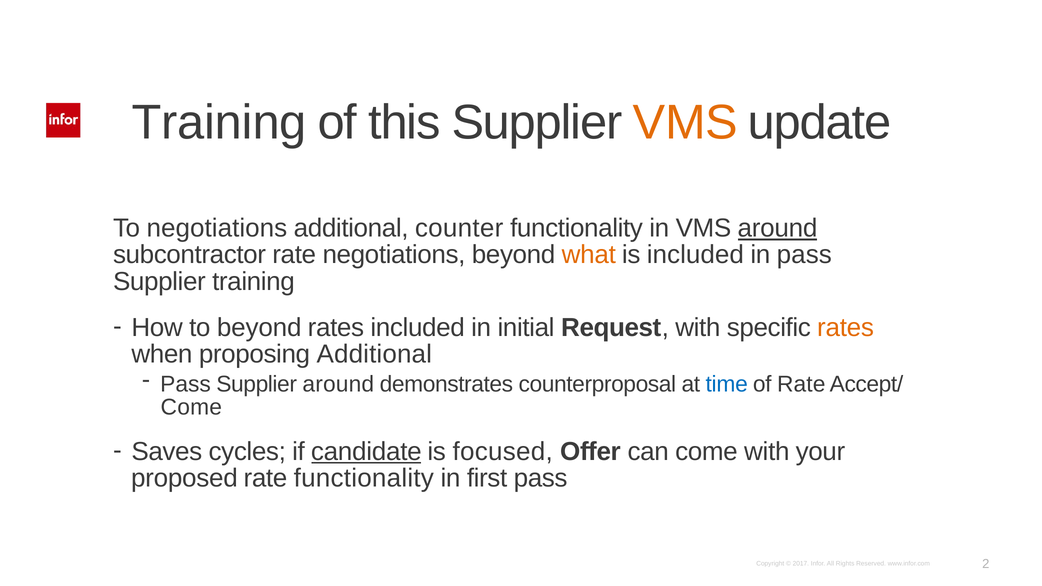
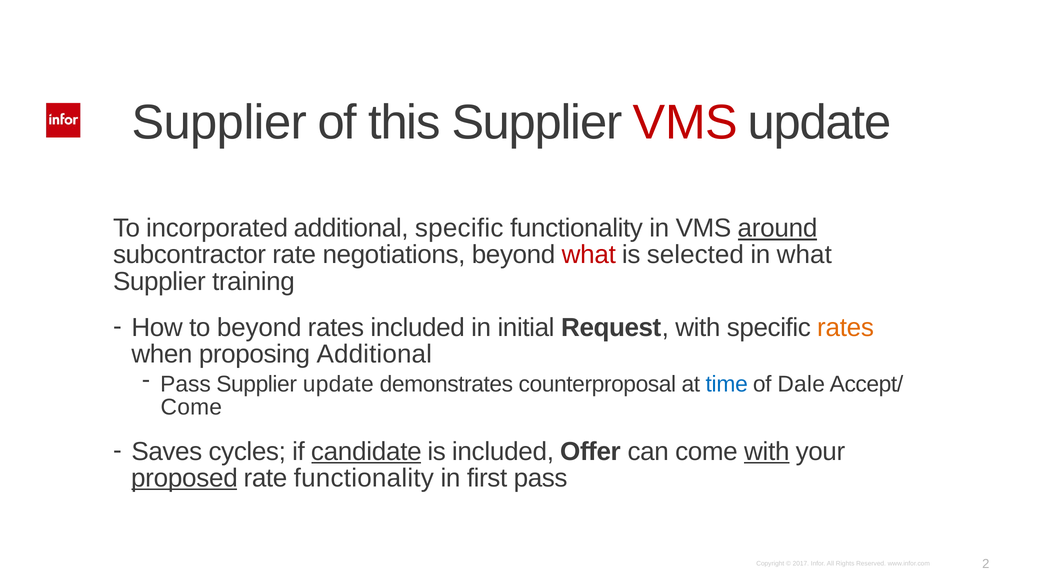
Training: Training -> Supplier (219, 122)
VMS colour: orange -> red (685, 122)
To negotiations: negotiations -> incorporated (217, 228)
additional counter: counter -> specific (459, 228)
what colour: orange -> red (589, 255)
is included: included -> selected (695, 255)
in pass: pass -> what (804, 255)
Supplier around: around -> update (338, 384)
of Rate: Rate -> Dale (801, 384)
is focused: focused -> included (503, 452)
with underline: none -> present (767, 452)
proposed underline: none -> present (184, 478)
